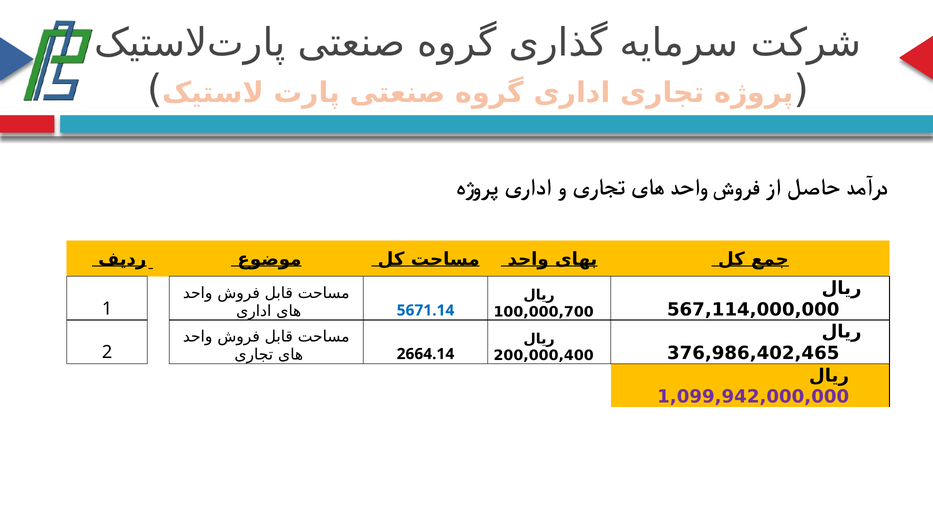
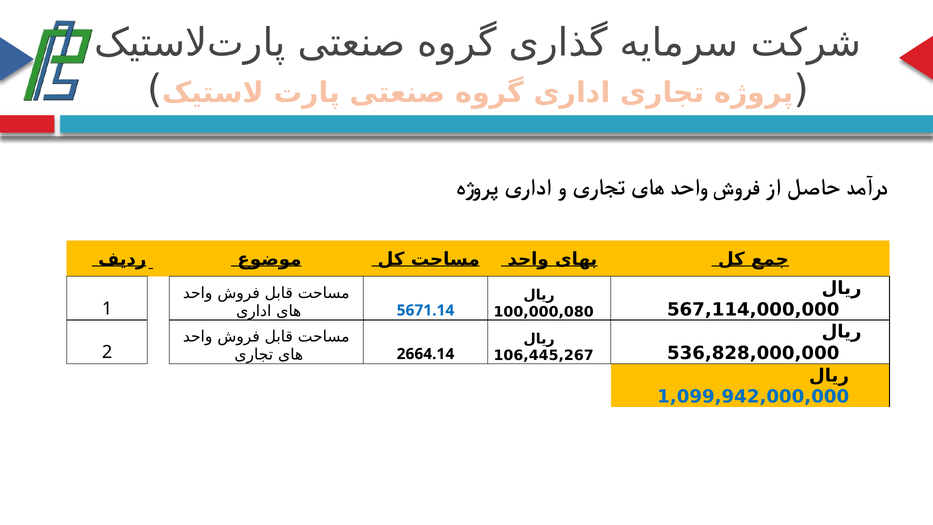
100,000,700: 100,000,700 -> 100,000,080 (544, 312)
376,986,402,465: 376,986,402,465 -> 536,828,000,000 (753, 353)
200,000,400: 200,000,400 -> 106,445,267 (544, 355)
1,099,942,000,000 colour: purple -> blue (753, 397)
